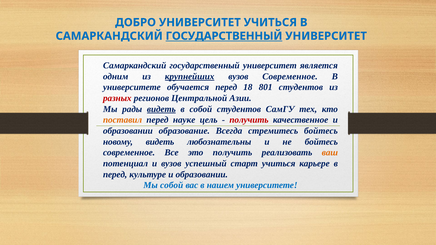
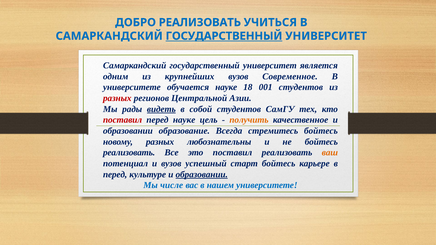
ДОБРО УНИВЕРСИТЕТ: УНИВЕРСИТЕТ -> РЕАЛИЗОВАТЬ (200, 22)
крупнейших underline: present -> none (190, 76)
обучается перед: перед -> науке (226, 87)
801: 801 -> 001 (266, 87)
поставил colour: orange -> red (123, 120)
получить colour: red -> orange (249, 120)
новому видеть: видеть -> разных (160, 142)
современное: современное -> реализовать (129, 153)
это получить: получить -> поставил (232, 153)
старт учиться: учиться -> бойтесь (279, 164)
образовании underline: none -> present (202, 175)
Мы собой: собой -> числе (172, 185)
